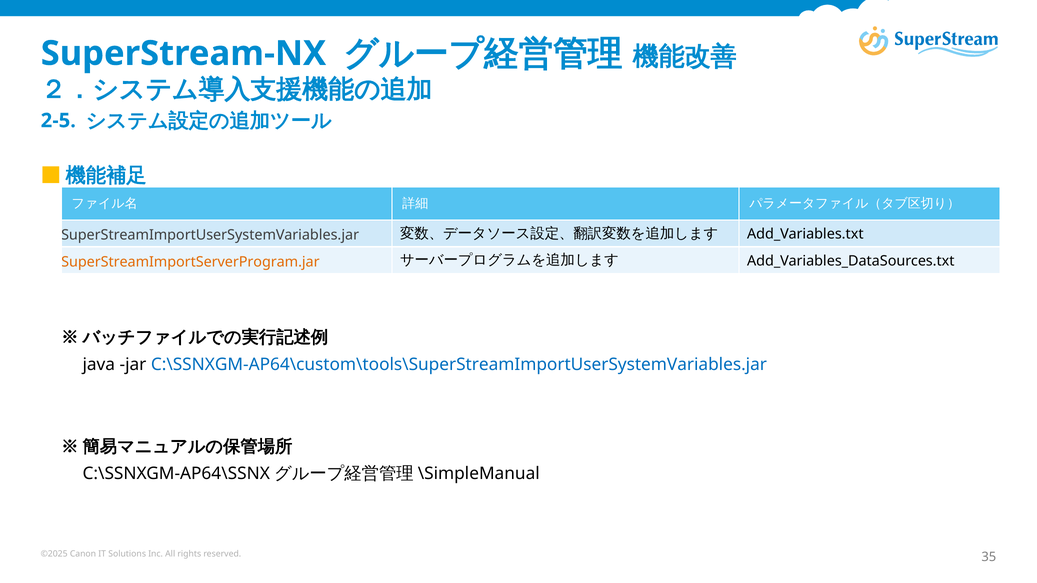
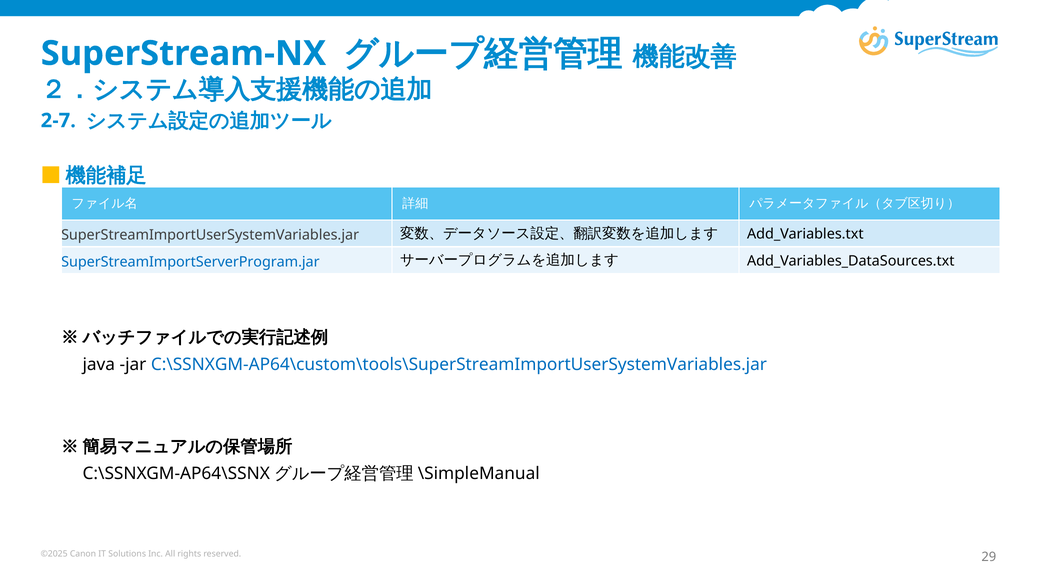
2-5: 2-5 -> 2-7 (58, 121)
SuperStreamImportServerProgram.jar colour: orange -> blue (190, 262)
35: 35 -> 29 (989, 557)
